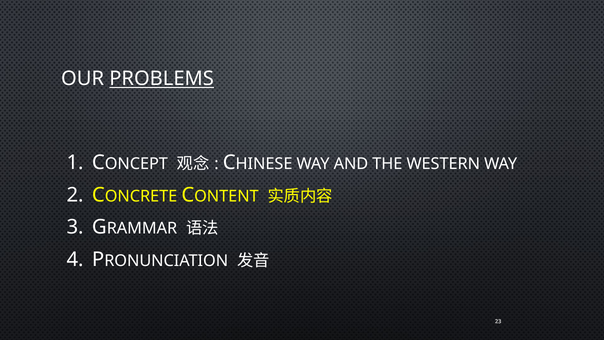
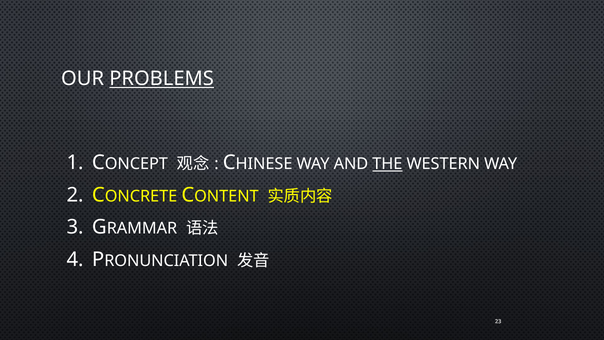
THE underline: none -> present (387, 164)
